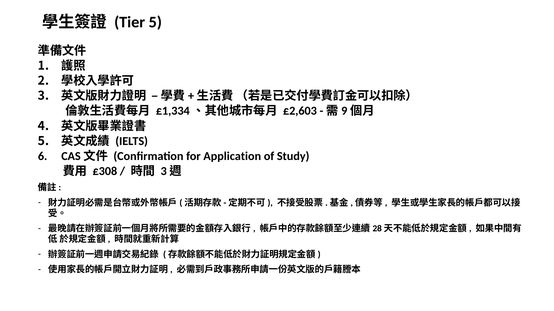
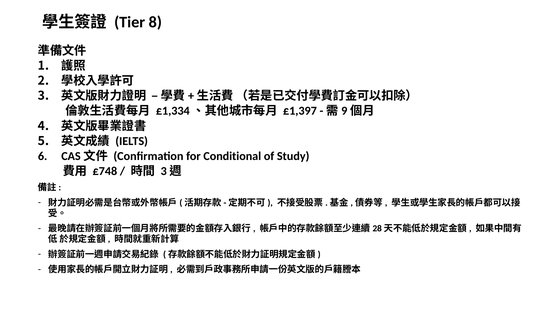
Tier 5: 5 -> 8 (155, 22)
£2,603: £2,603 -> £1,397 (300, 111)
Application: Application -> Conditional (232, 156)
£308: £308 -> £748 (105, 172)
